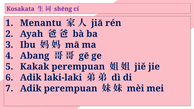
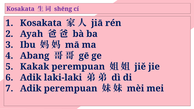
Menantu: Menantu -> Kosakata (41, 23)
